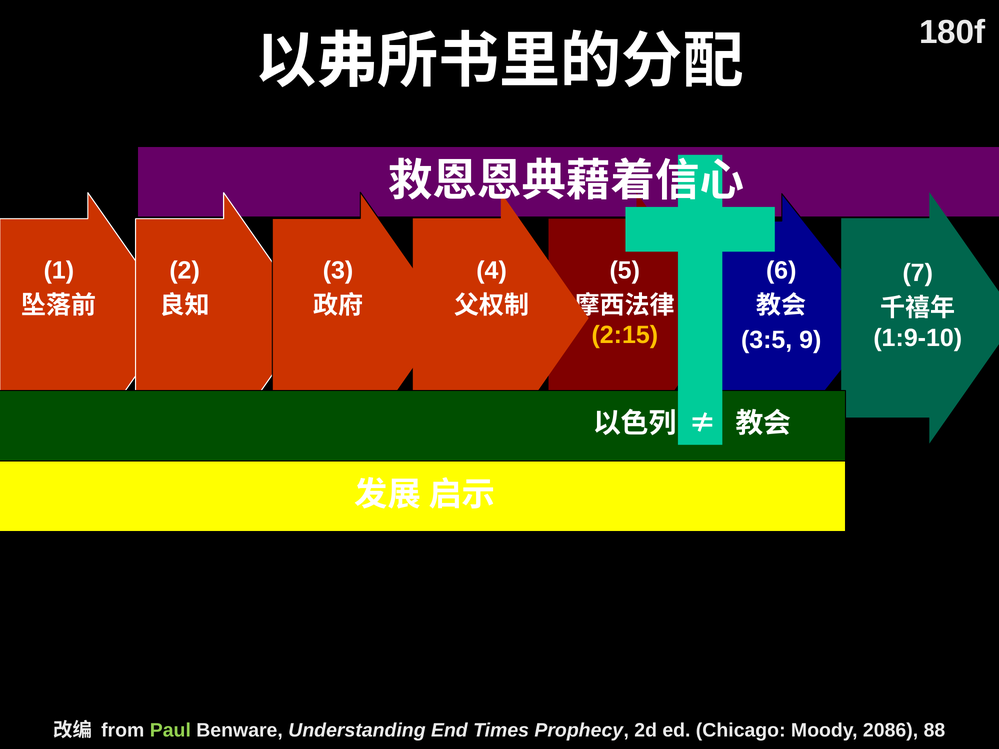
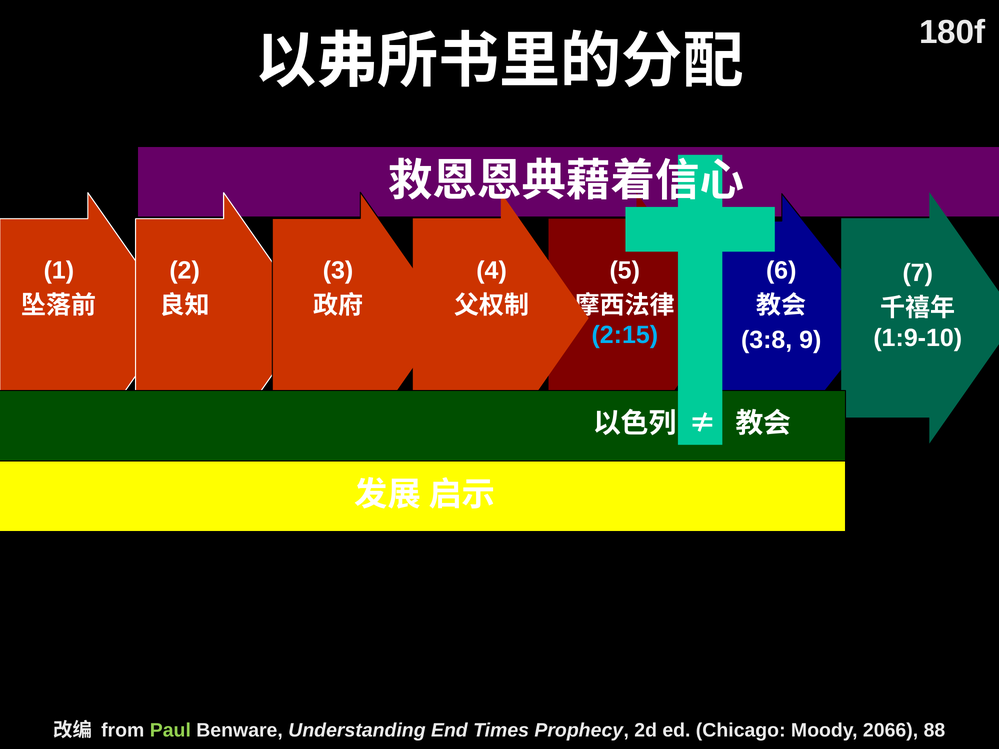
2:15 colour: yellow -> light blue (625, 335)
3:5: 3:5 -> 3:8 (767, 340)
2086: 2086 -> 2066 (891, 731)
